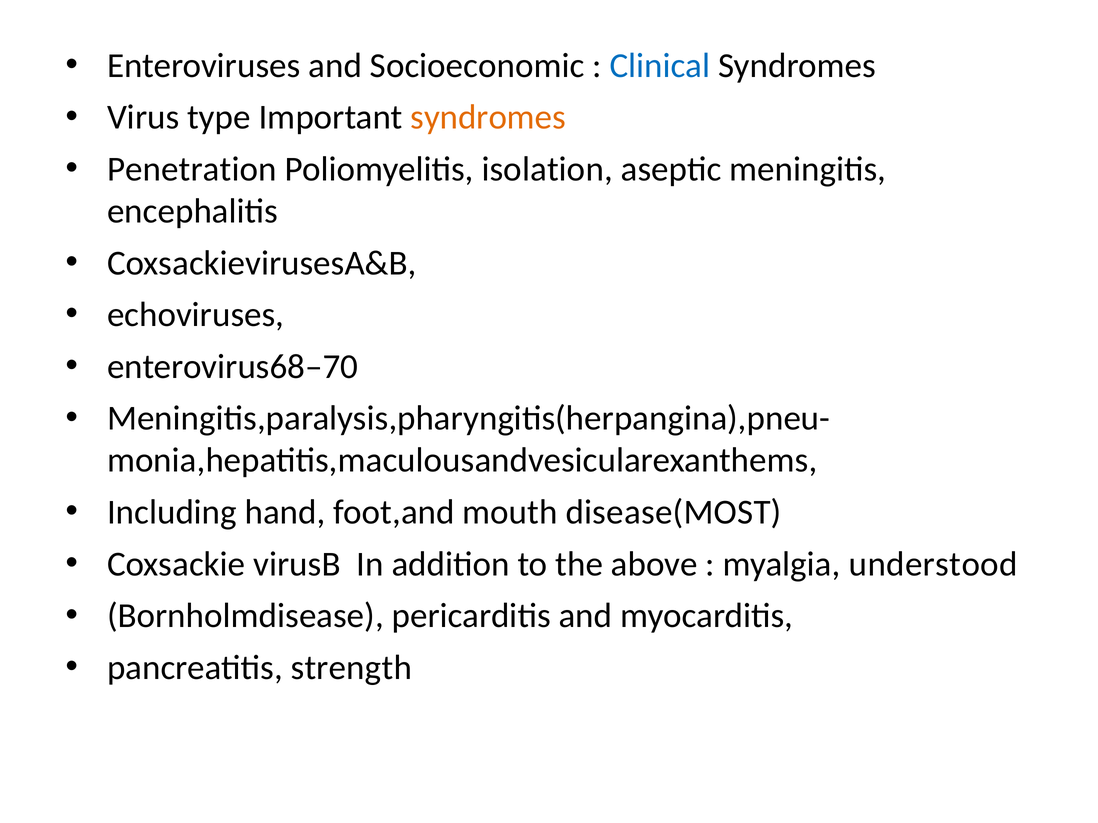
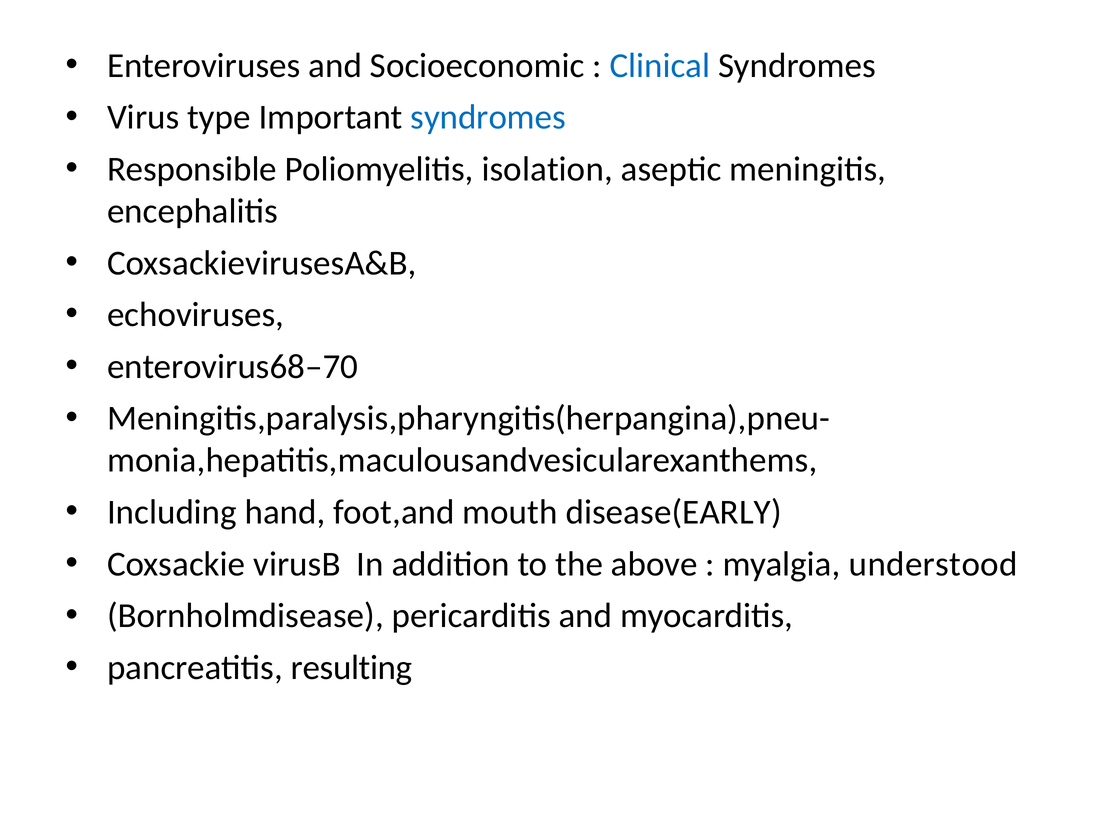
syndromes colour: orange -> blue (488, 117)
Penetration: Penetration -> Responsible (192, 169)
disease(MOST: disease(MOST -> disease(EARLY (674, 513)
strength: strength -> resulting (352, 668)
